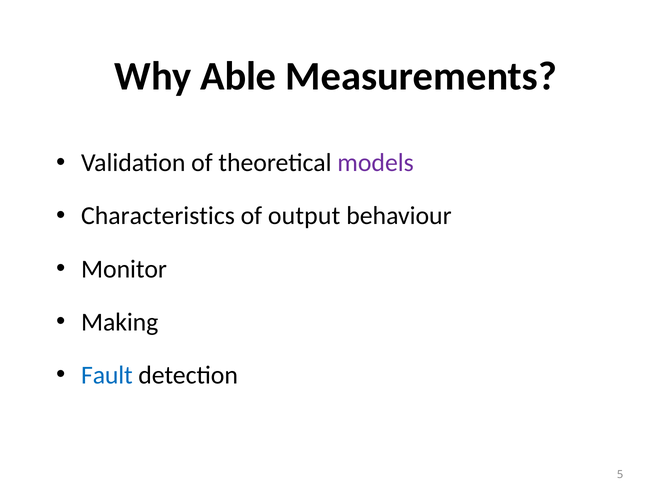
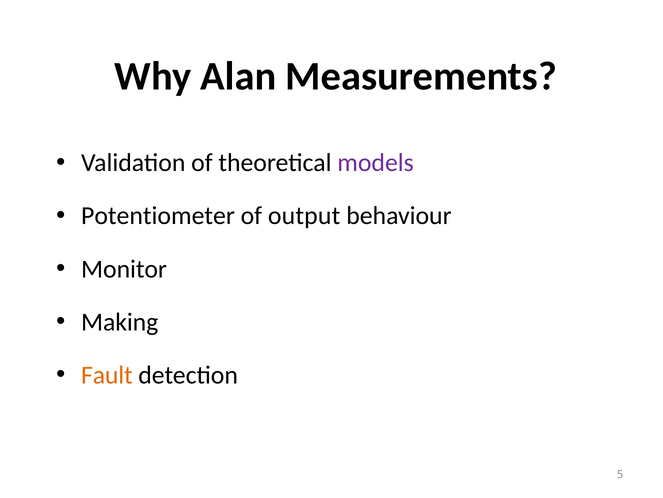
Able: Able -> Alan (238, 76)
Characteristics: Characteristics -> Potentiometer (158, 216)
Fault colour: blue -> orange (107, 375)
